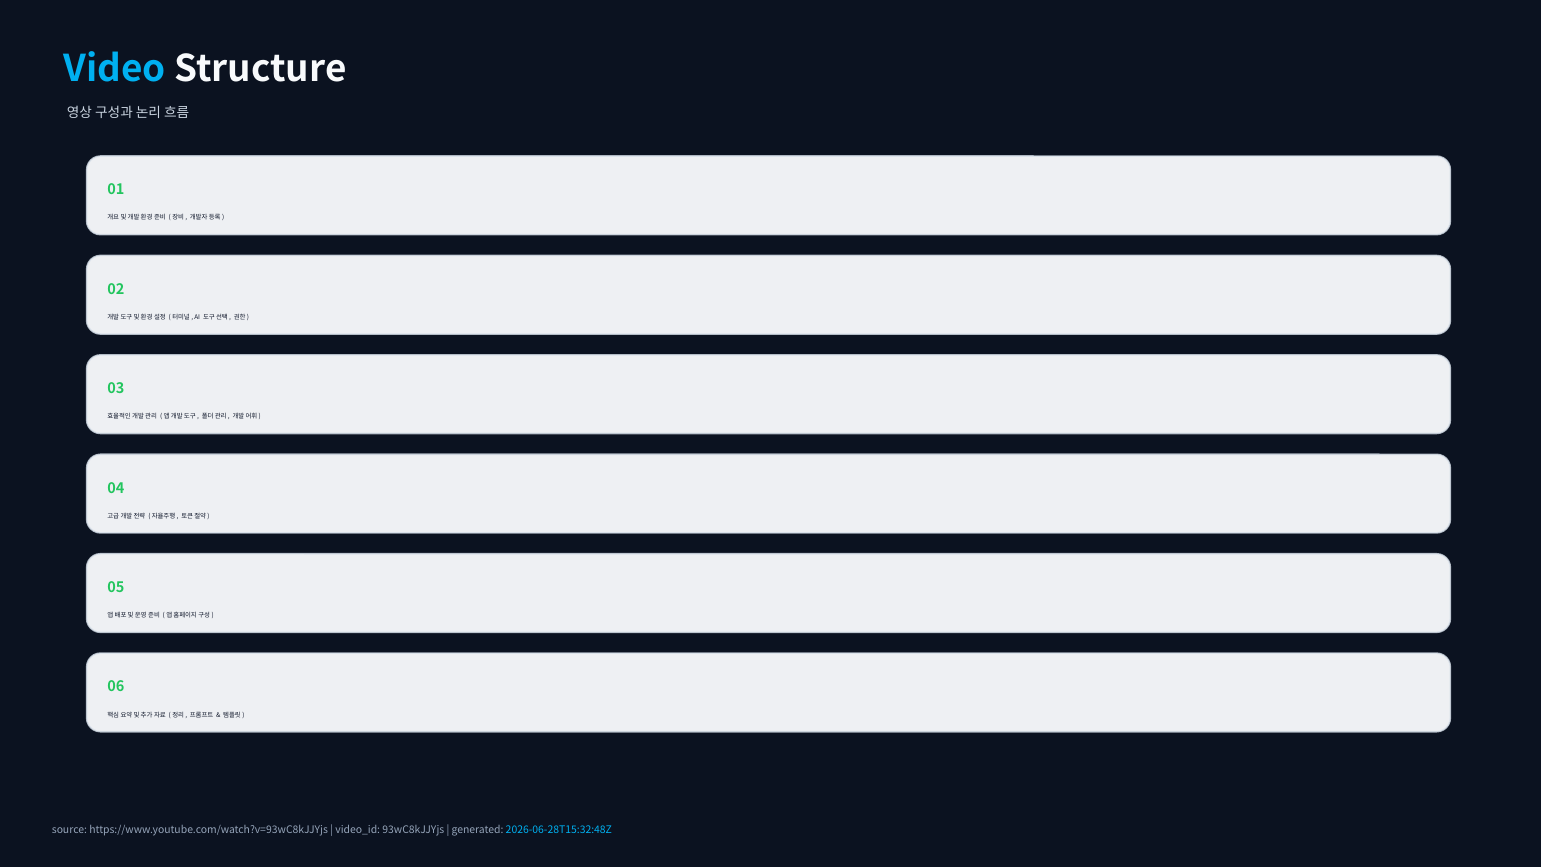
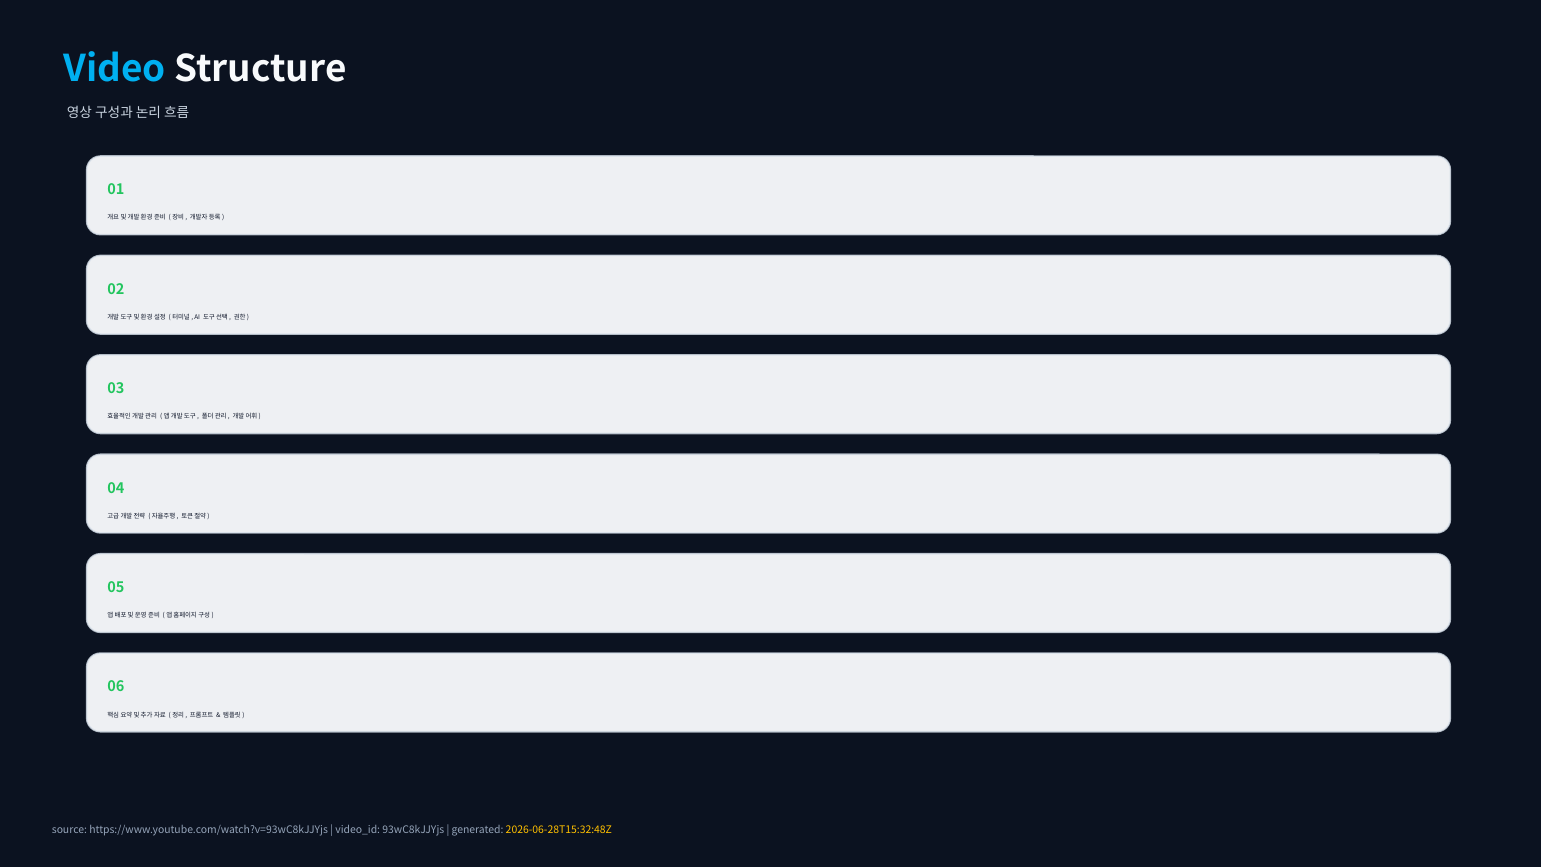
2026-06-28T15:32:48Z colour: light blue -> yellow (559, 830)
